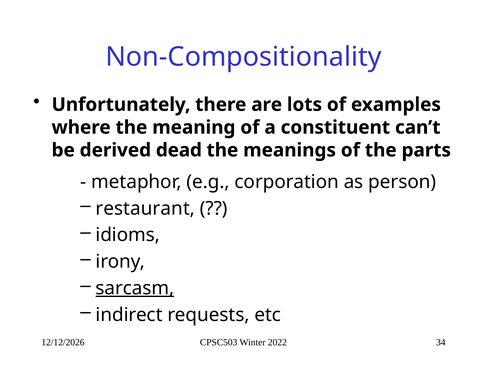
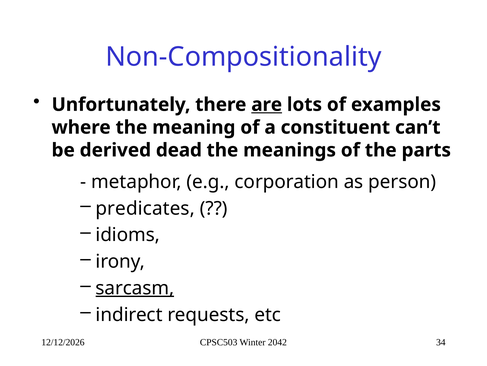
are underline: none -> present (267, 104)
restaurant: restaurant -> predicates (145, 208)
2022: 2022 -> 2042 (277, 342)
